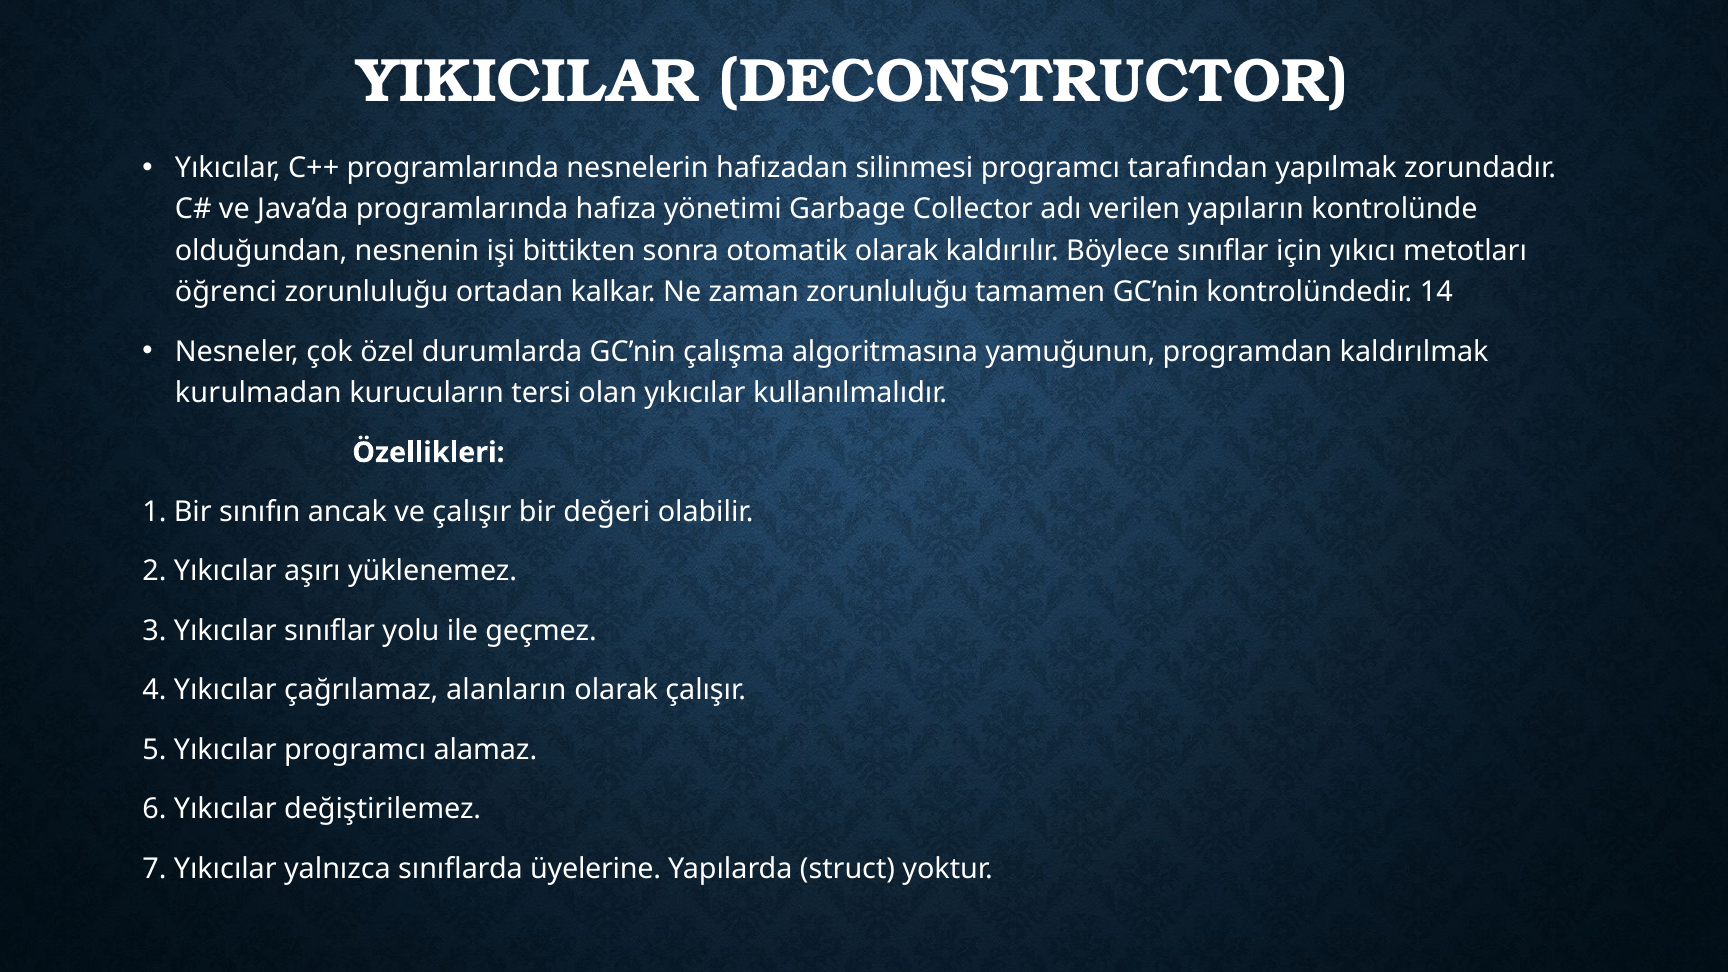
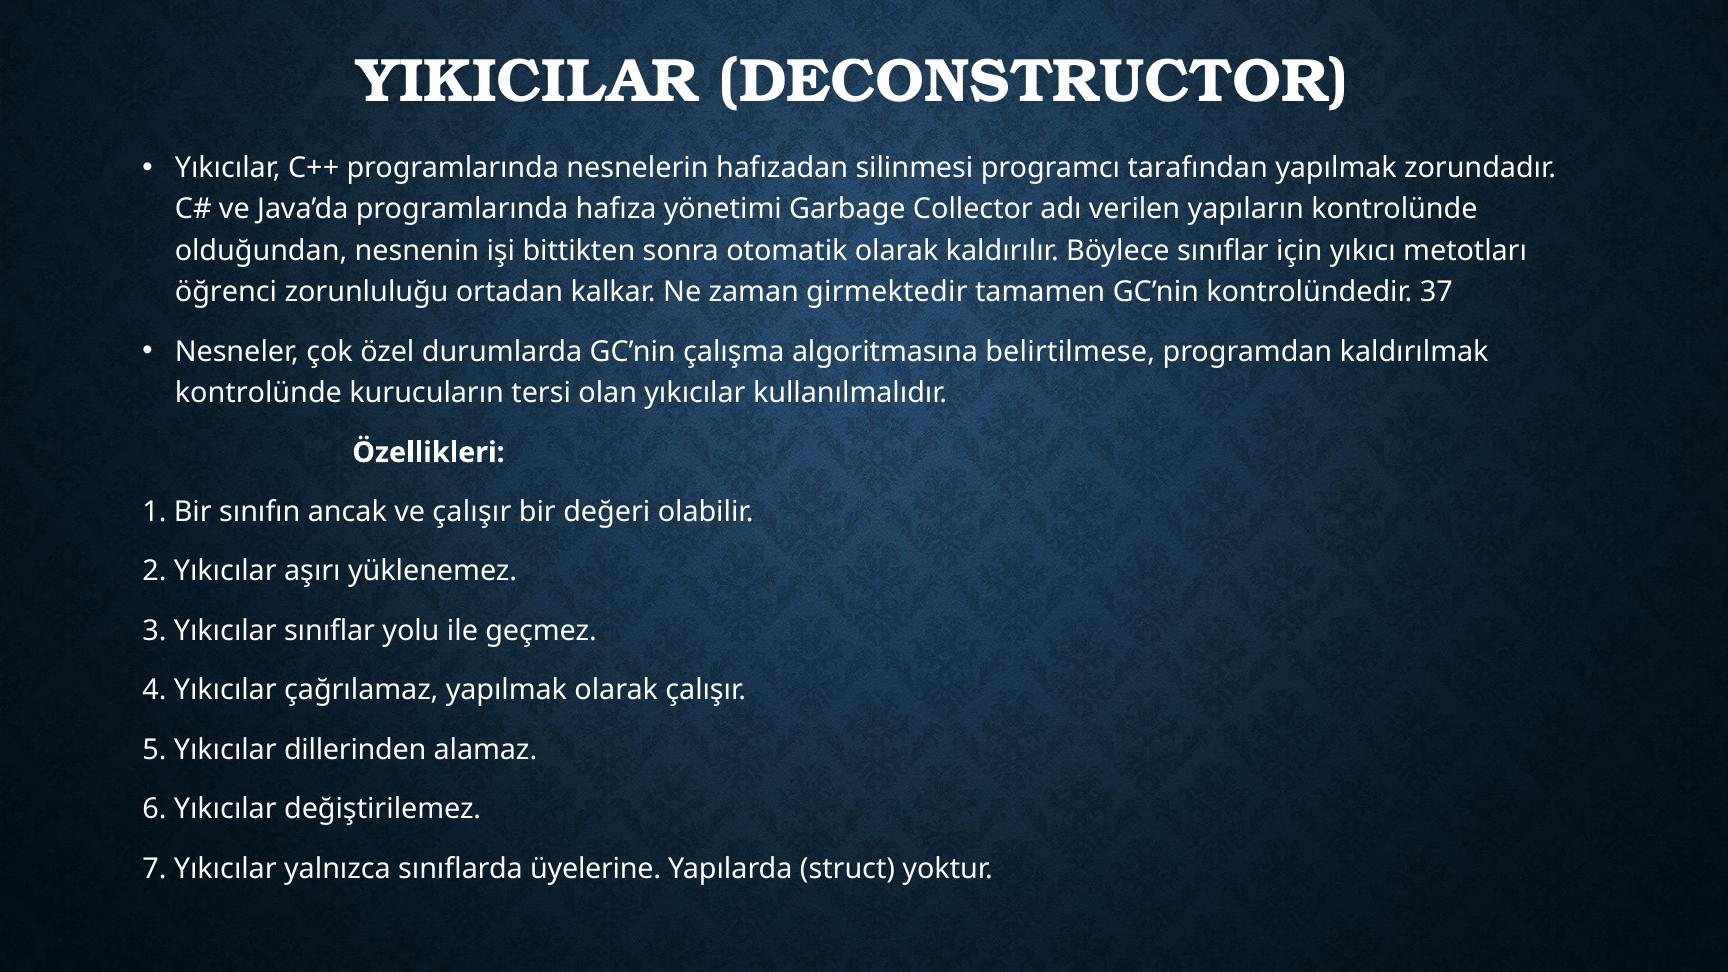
zaman zorunluluğu: zorunluluğu -> girmektedir (887, 292)
14: 14 -> 37 (1436, 292)
yamuğunun: yamuğunun -> belirtilmese (1070, 352)
kurulmadan: kurulmadan -> kontrolünde (258, 393)
çağrılamaz alanların: alanların -> yapılmak (506, 690)
Yıkıcılar programcı: programcı -> dillerinden (355, 750)
